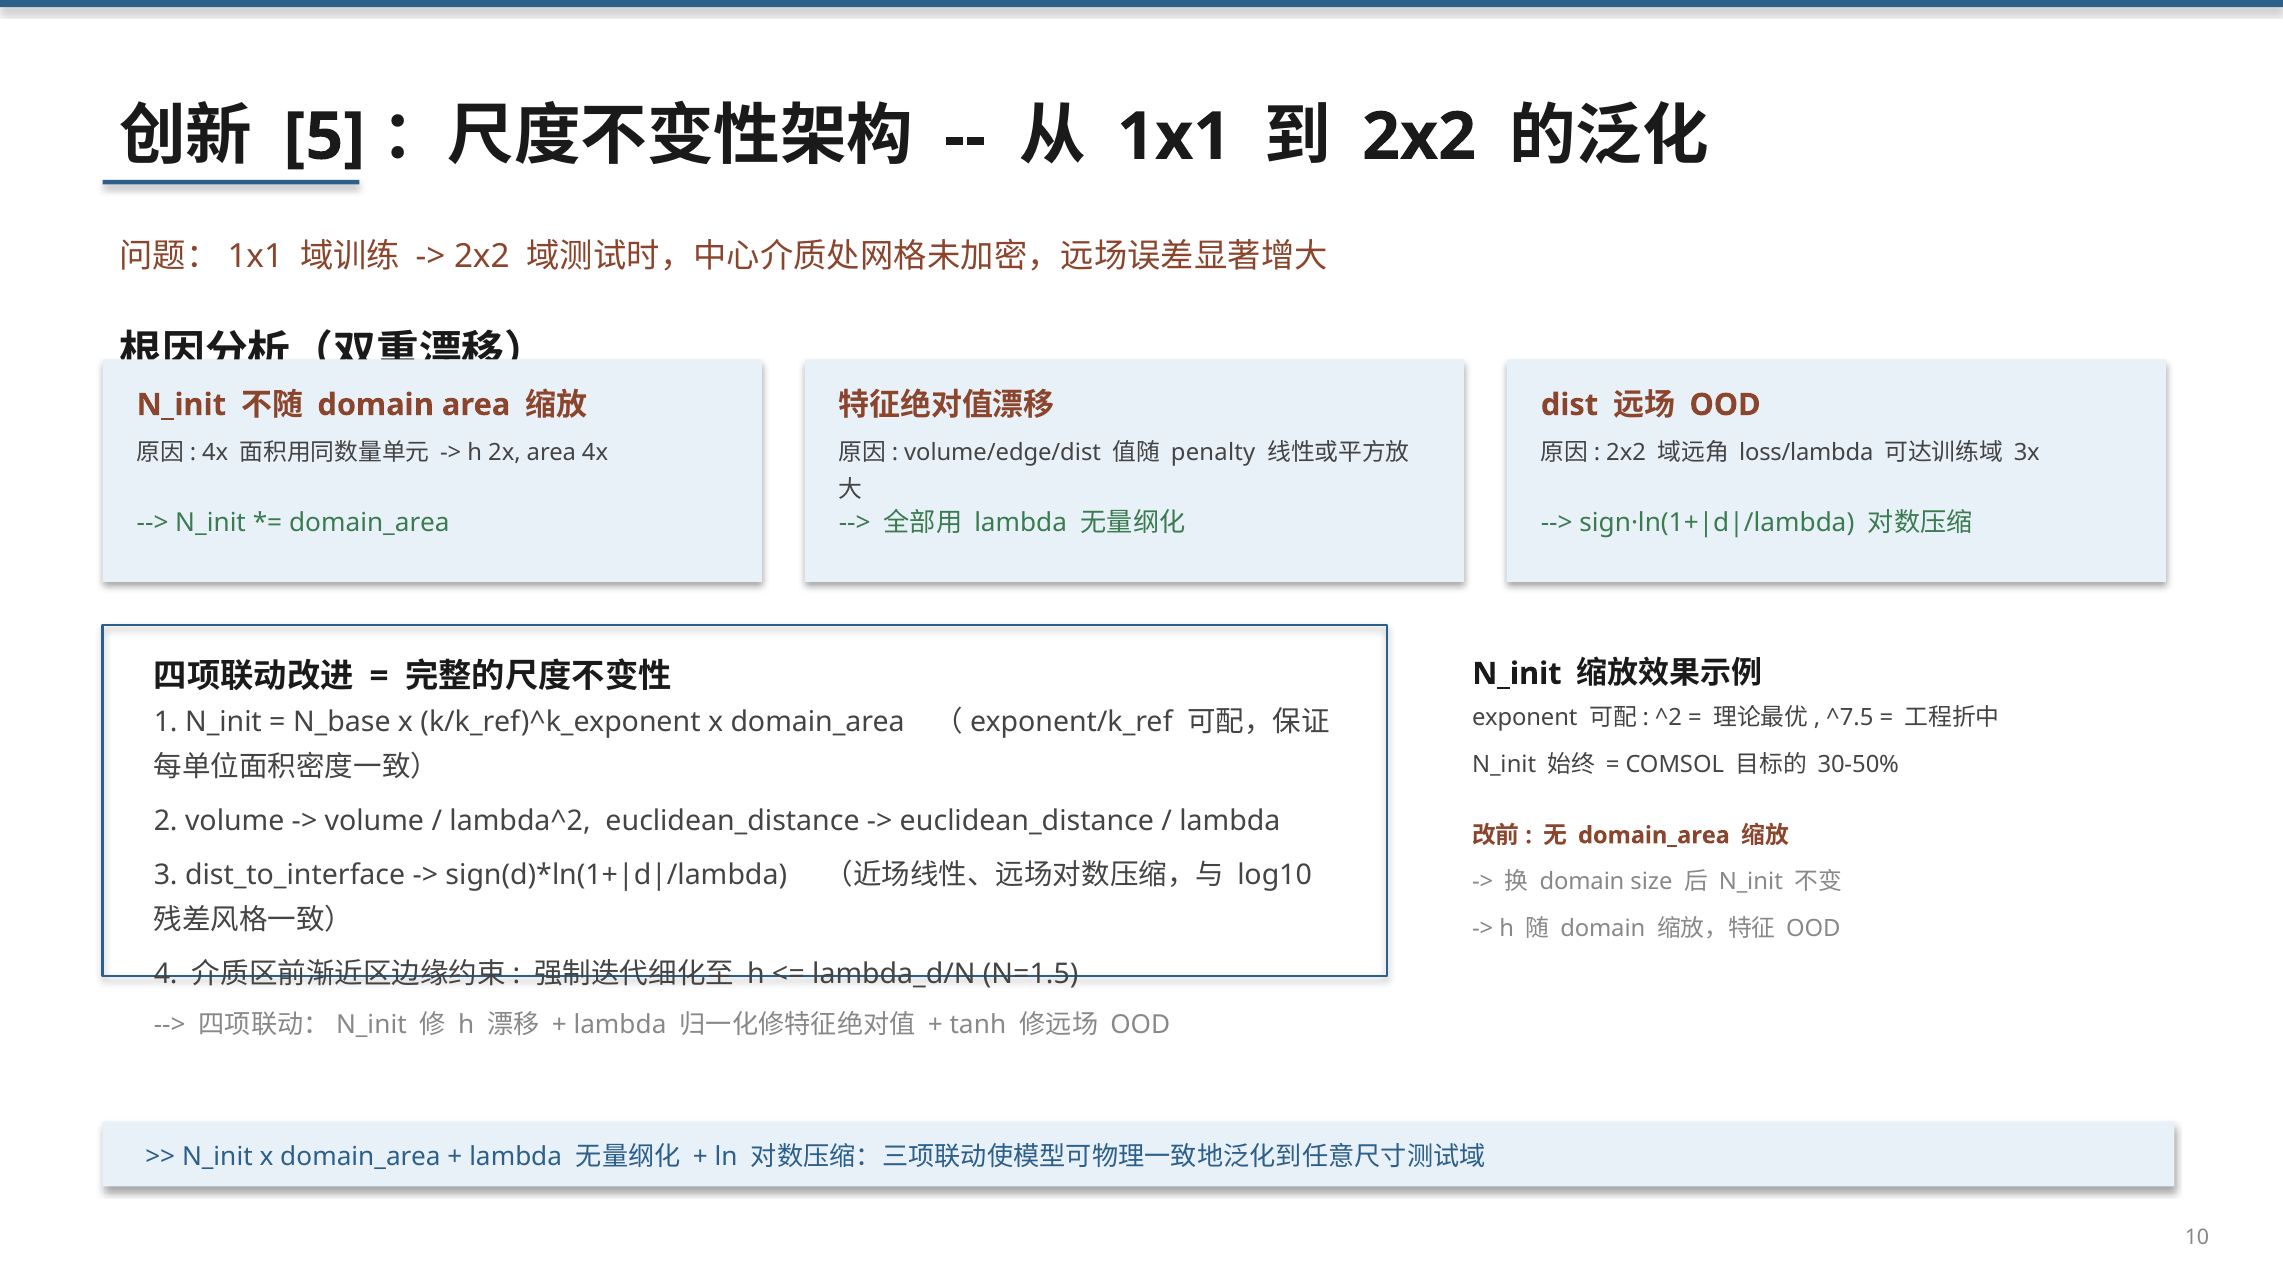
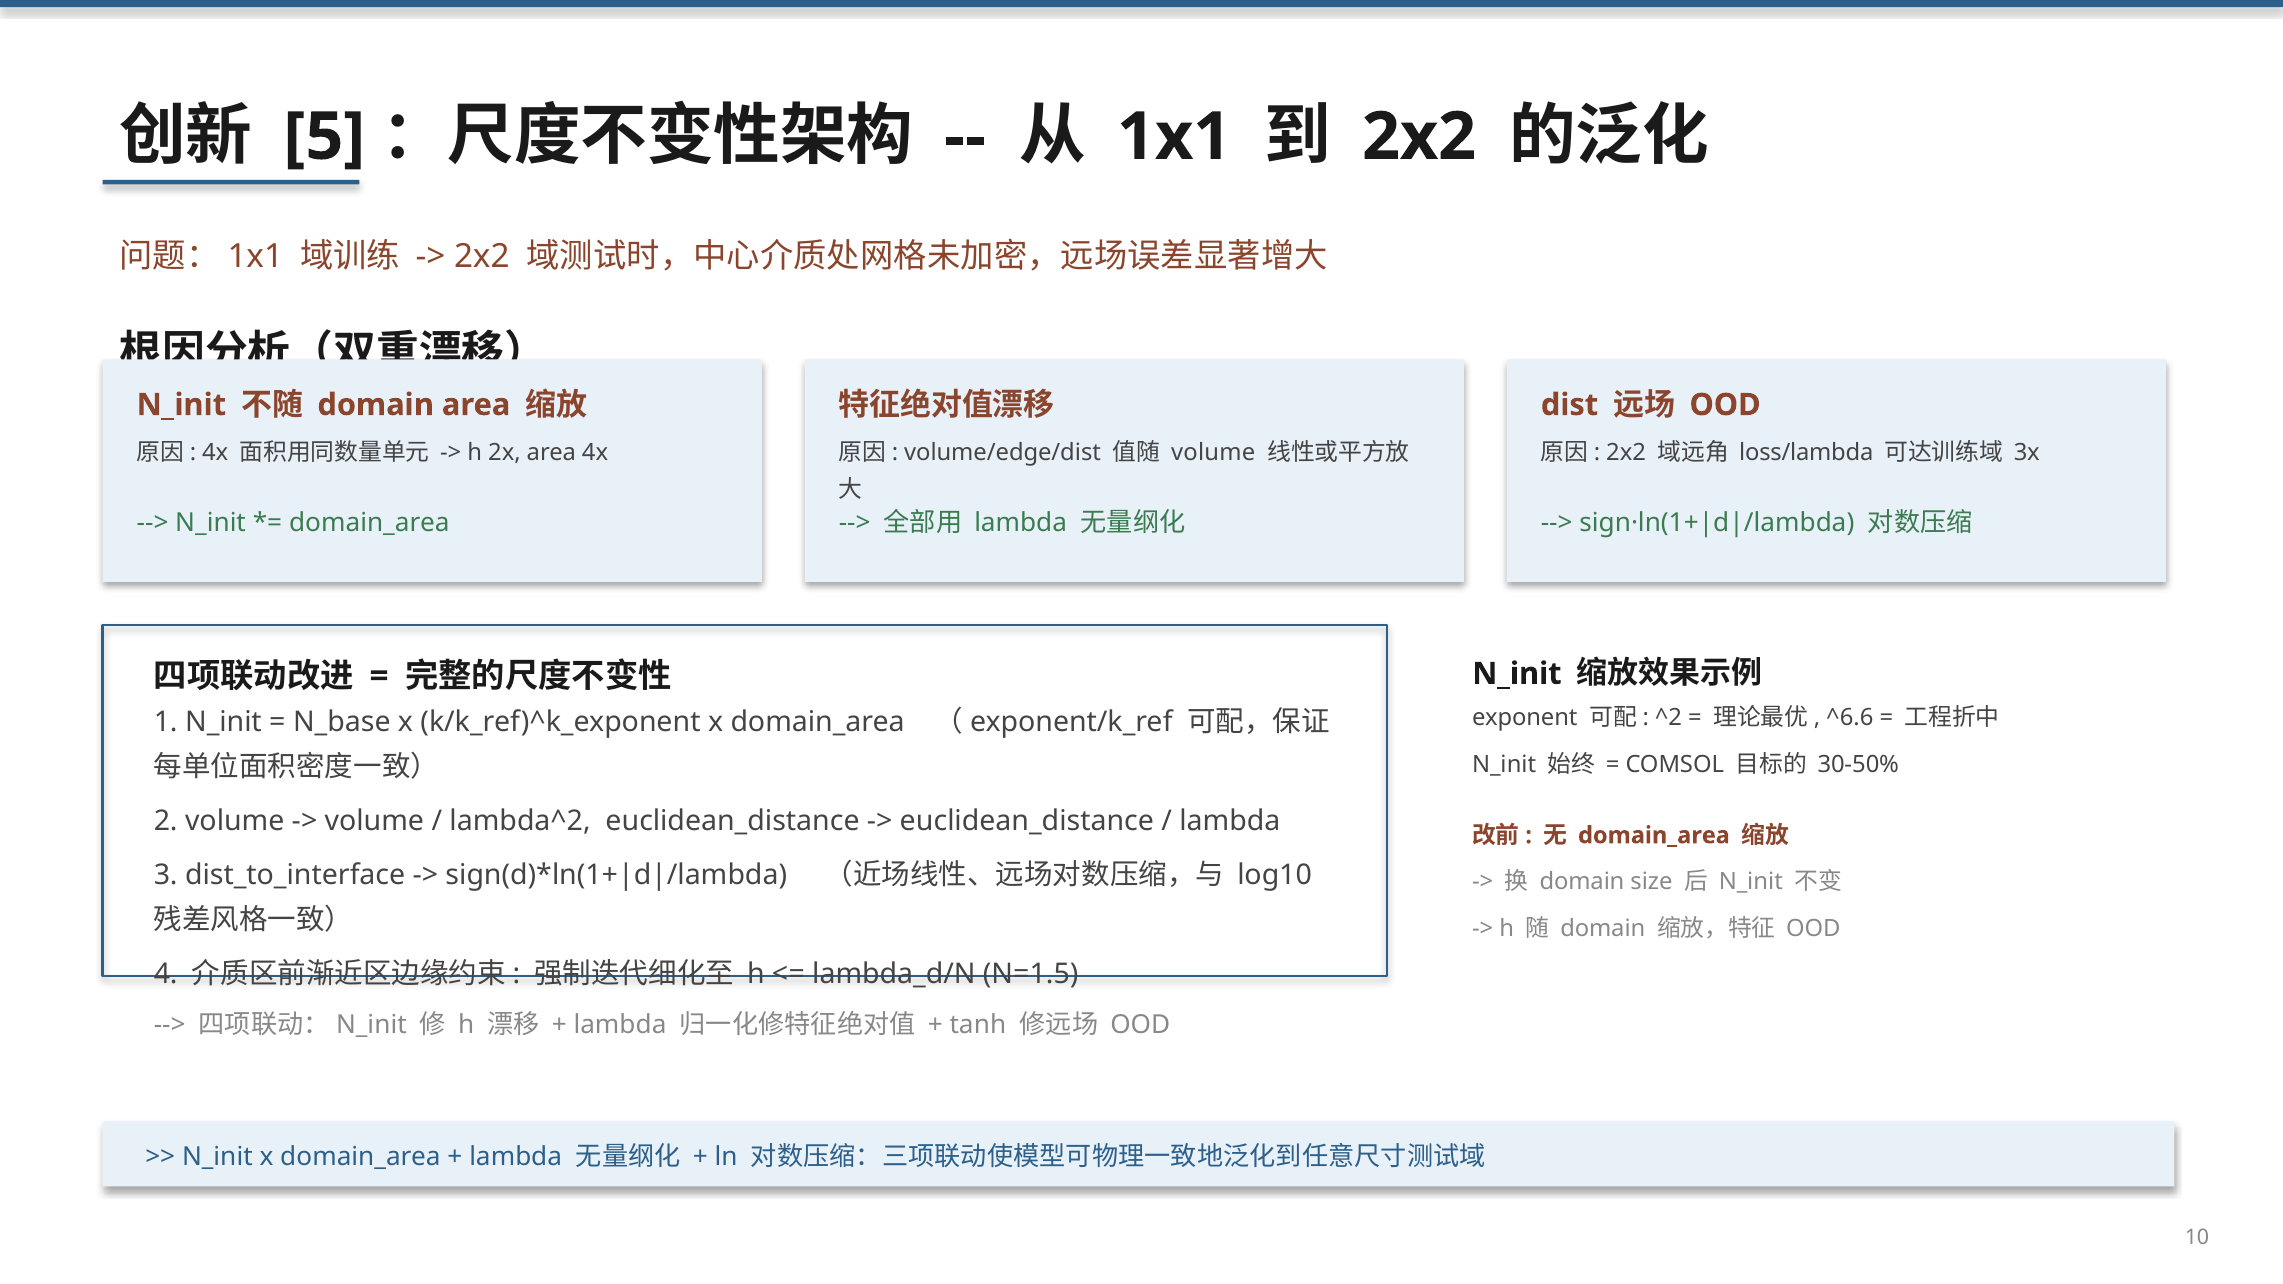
penalty: penalty -> volume (1213, 452)
^7.5: ^7.5 -> ^6.6 (1850, 718)
